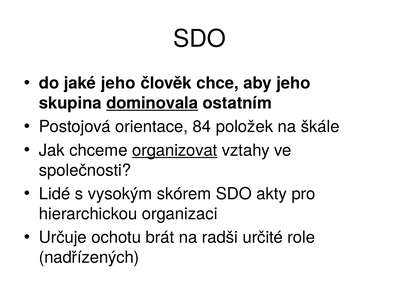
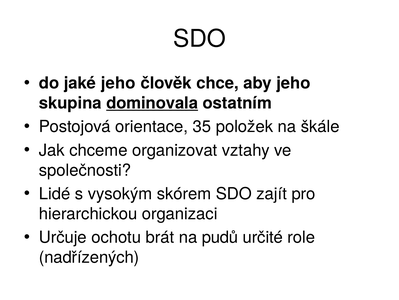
84: 84 -> 35 (202, 126)
organizovat underline: present -> none (175, 150)
akty: akty -> zajít (272, 193)
radši: radši -> pudů (220, 237)
